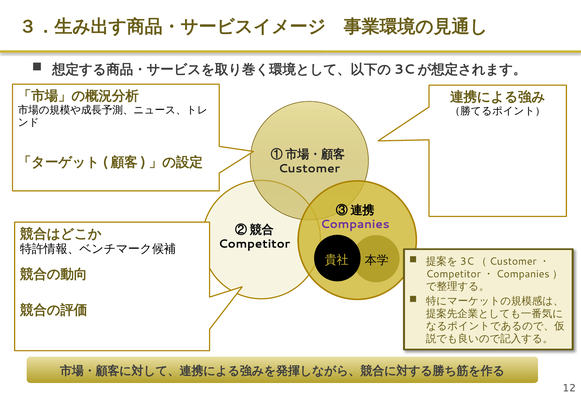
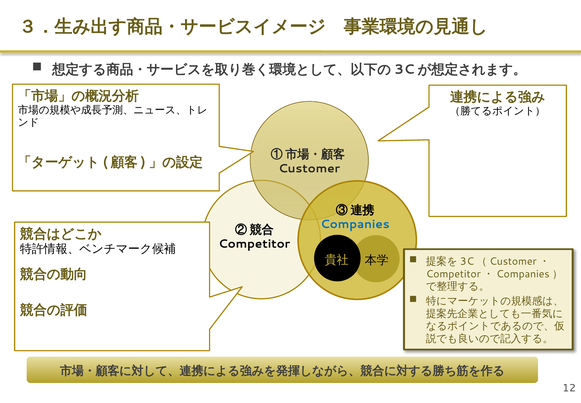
Companies colour: purple -> blue (355, 224)
